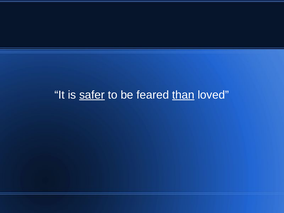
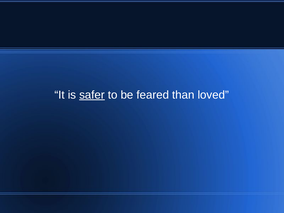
than underline: present -> none (183, 95)
